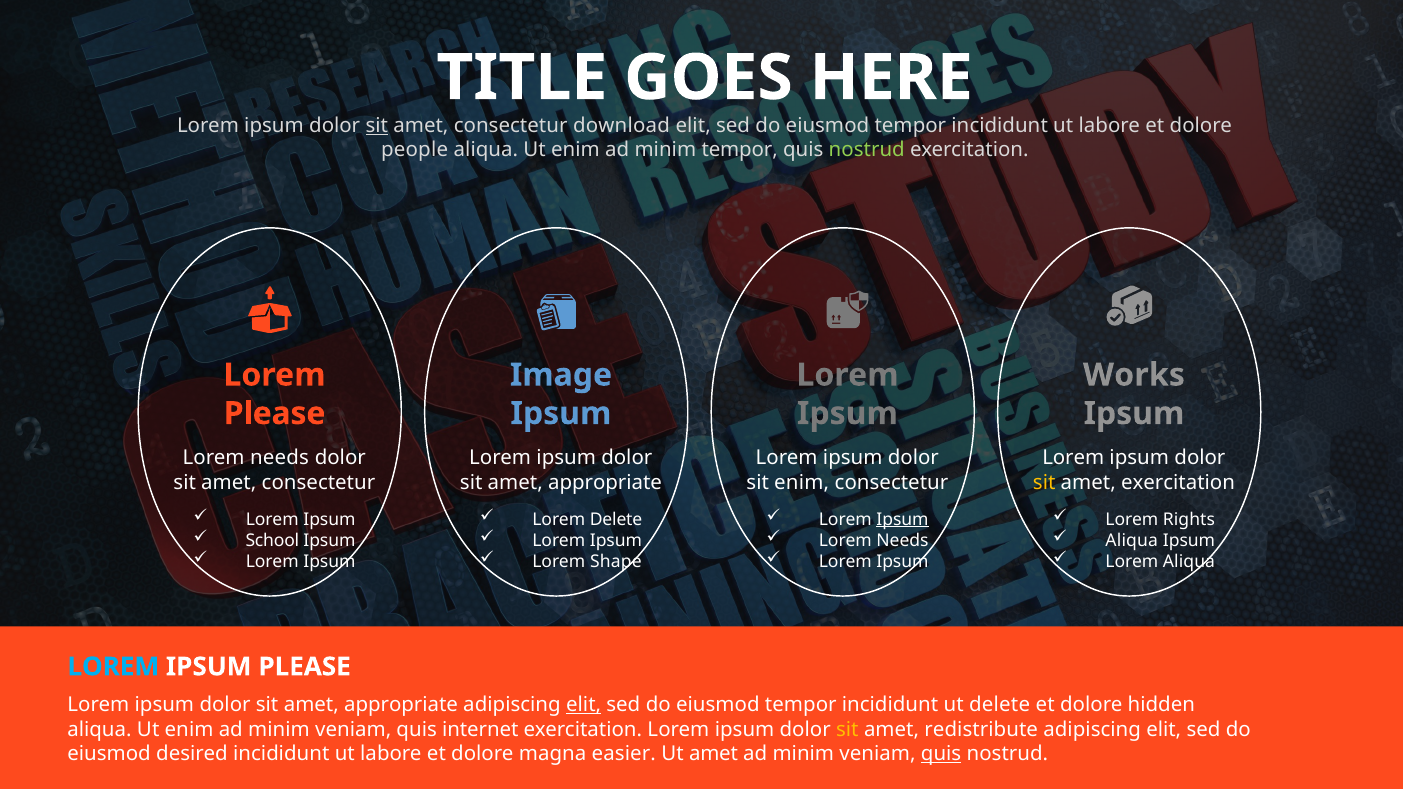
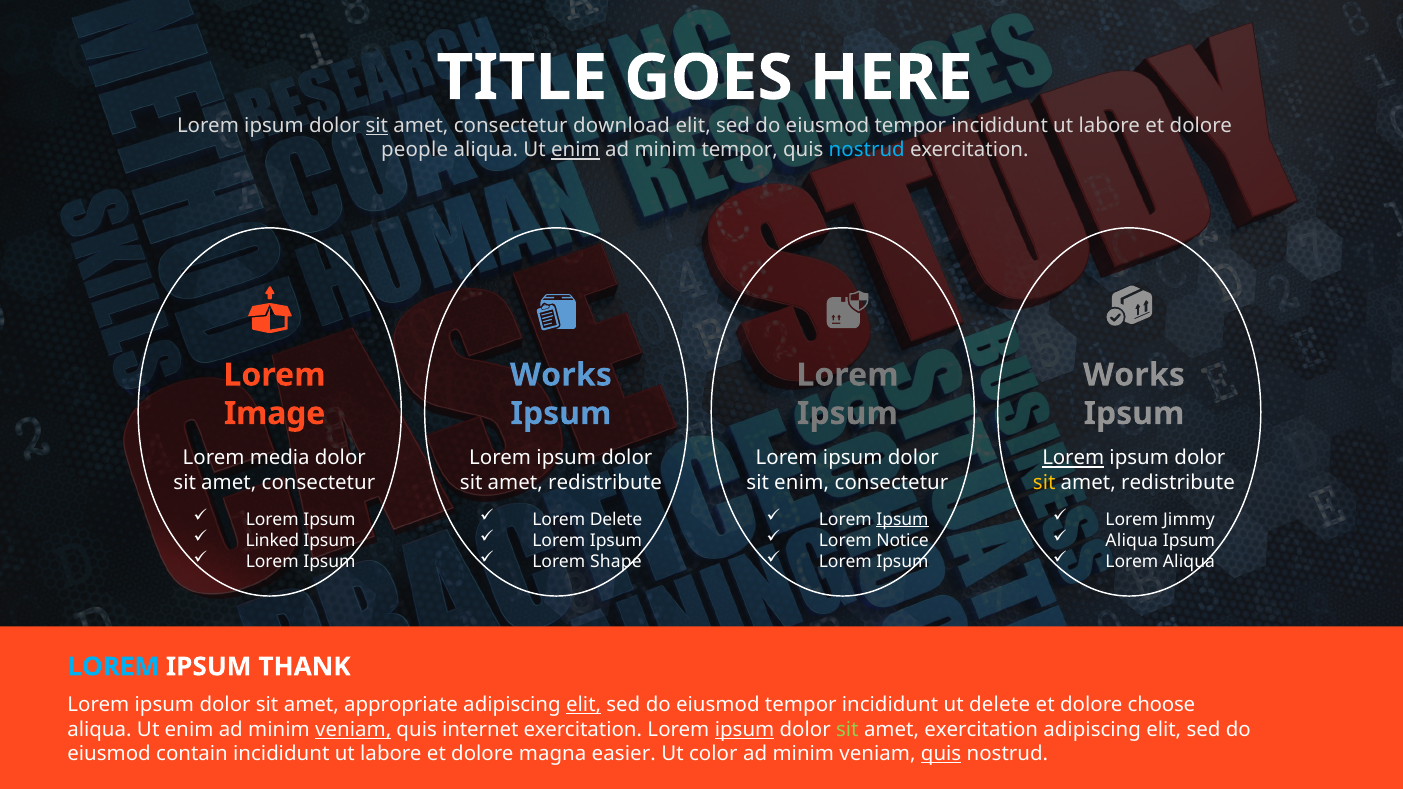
enim underline: none -> present (575, 150)
nostrud colour: light green -> light blue (867, 150)
Image: Image -> Works (561, 375)
Please: Please -> Image (275, 414)
needs: needs -> media (280, 458)
Lorem underline: none -> present (1073, 458)
appropriate: appropriate -> redistribute (605, 483)
exercitation: exercitation -> redistribute (1178, 483)
Rights: Rights -> Jimmy (1189, 520)
School: School -> Linked (272, 541)
Needs: Needs -> Notice (903, 541)
IPSUM PLEASE: PLEASE -> THANK (305, 667)
hidden: hidden -> choose (1161, 705)
veniam underline: none -> present (353, 730)
ipsum underline: none -> present (745, 730)
sit colour: yellow -> light green (847, 730)
amet redistribute: redistribute -> exercitation (981, 730)
desired: desired -> contain (192, 754)
Ut amet: amet -> color (713, 754)
